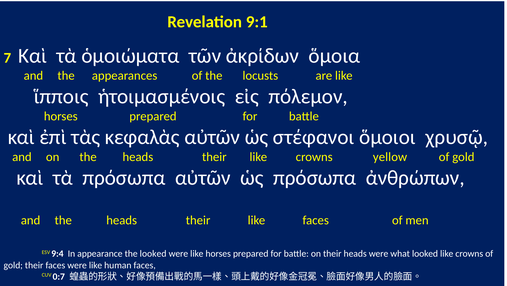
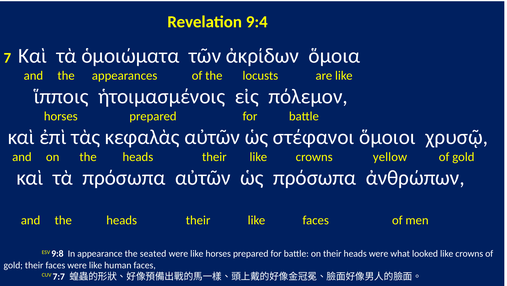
9:1: 9:1 -> 9:4 (257, 22)
9:4: 9:4 -> 9:8 (57, 254)
the looked: looked -> seated (153, 254)
0:7: 0:7 -> 7:7 (59, 277)
